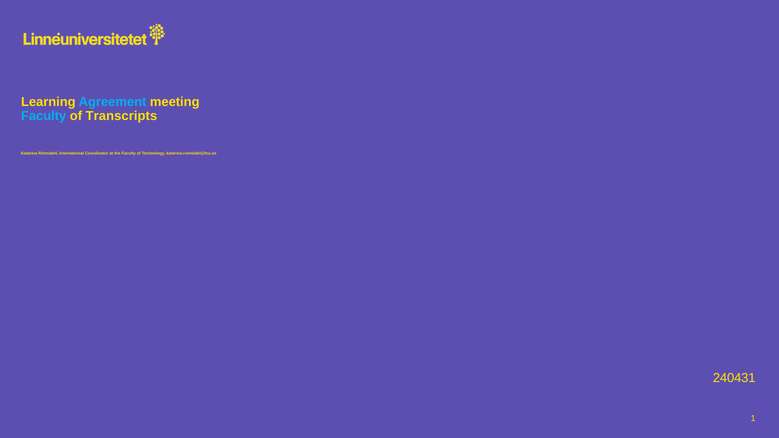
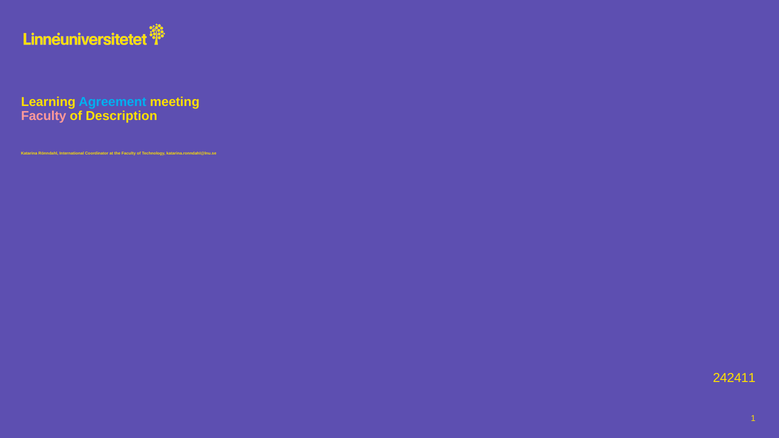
Faculty colour: light blue -> pink (44, 116)
Transcripts: Transcripts -> Description (122, 116)
240431: 240431 -> 242411 (734, 378)
